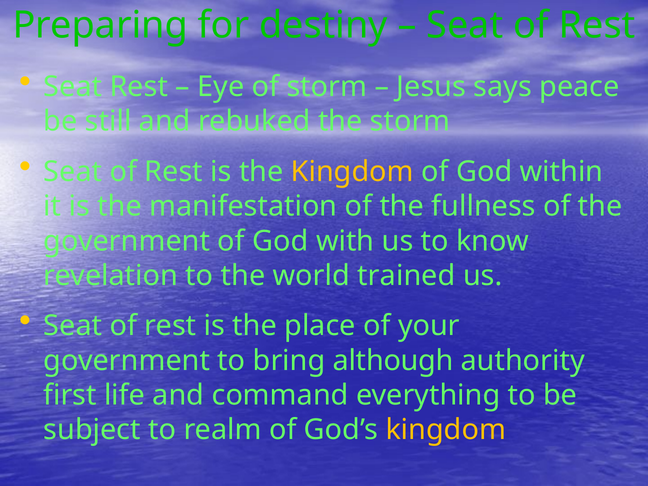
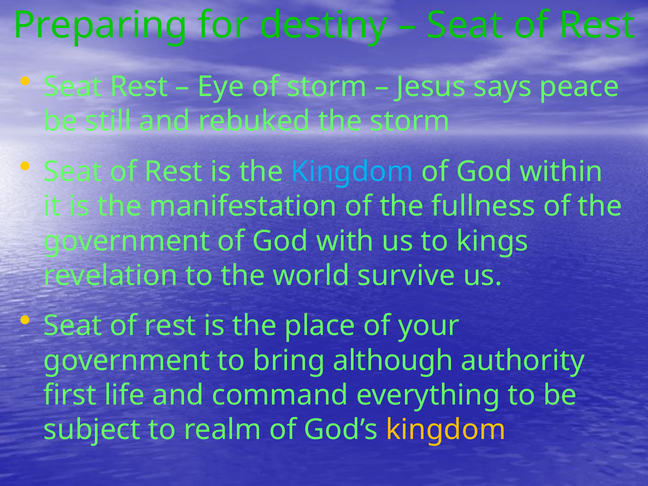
Kingdom colour: yellow -> light blue (352, 172)
know: know -> kings (492, 241)
trained: trained -> survive (406, 276)
